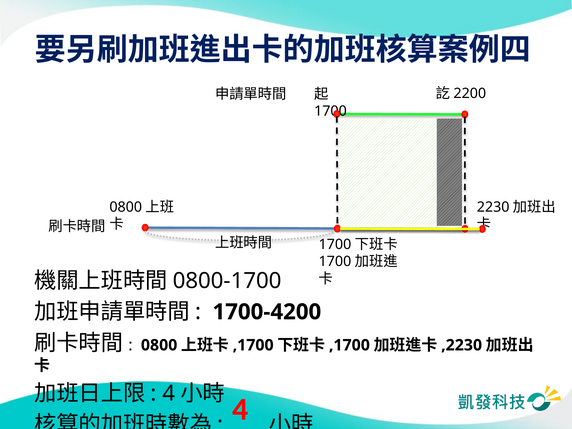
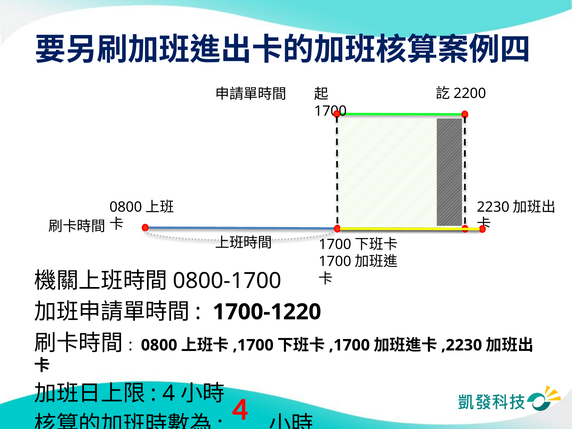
1700-4200: 1700-4200 -> 1700-1220 (267, 312)
